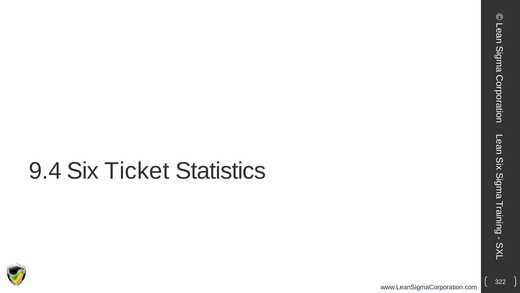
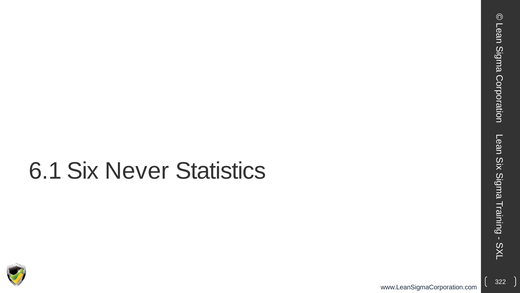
9.4: 9.4 -> 6.1 (45, 171)
Ticket: Ticket -> Never (137, 171)
